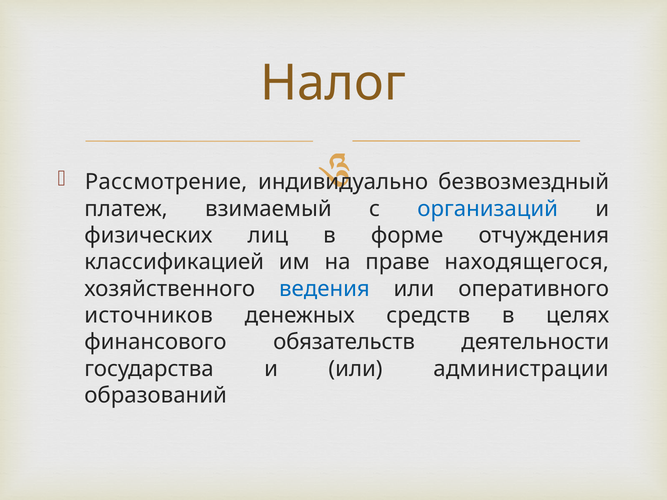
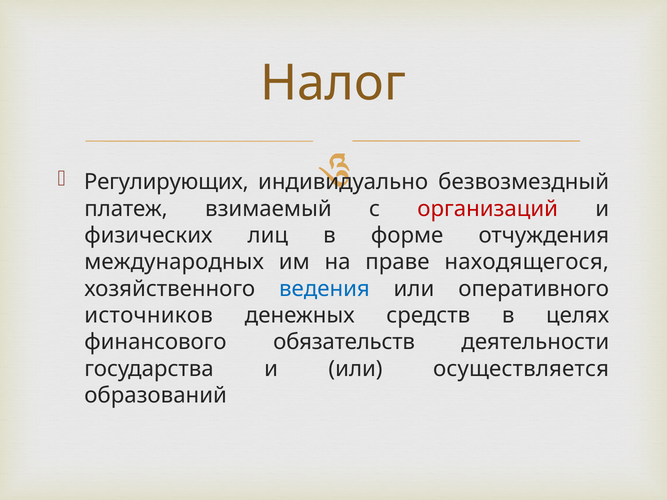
Рассмотрение: Рассмотрение -> Регулирующих (166, 182)
организаций colour: blue -> red (488, 209)
классификацией: классификацией -> международных (174, 262)
администрации: администрации -> осуществляется (521, 369)
